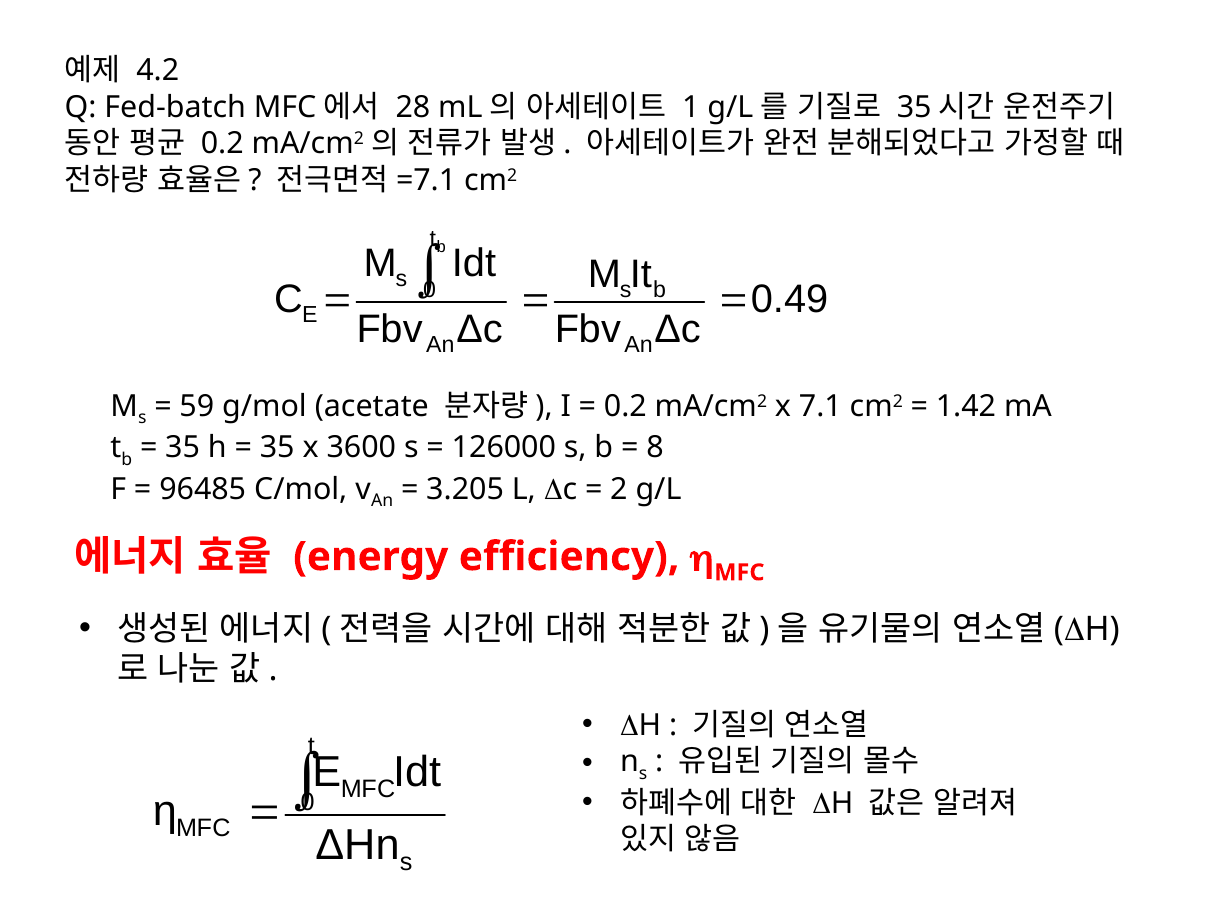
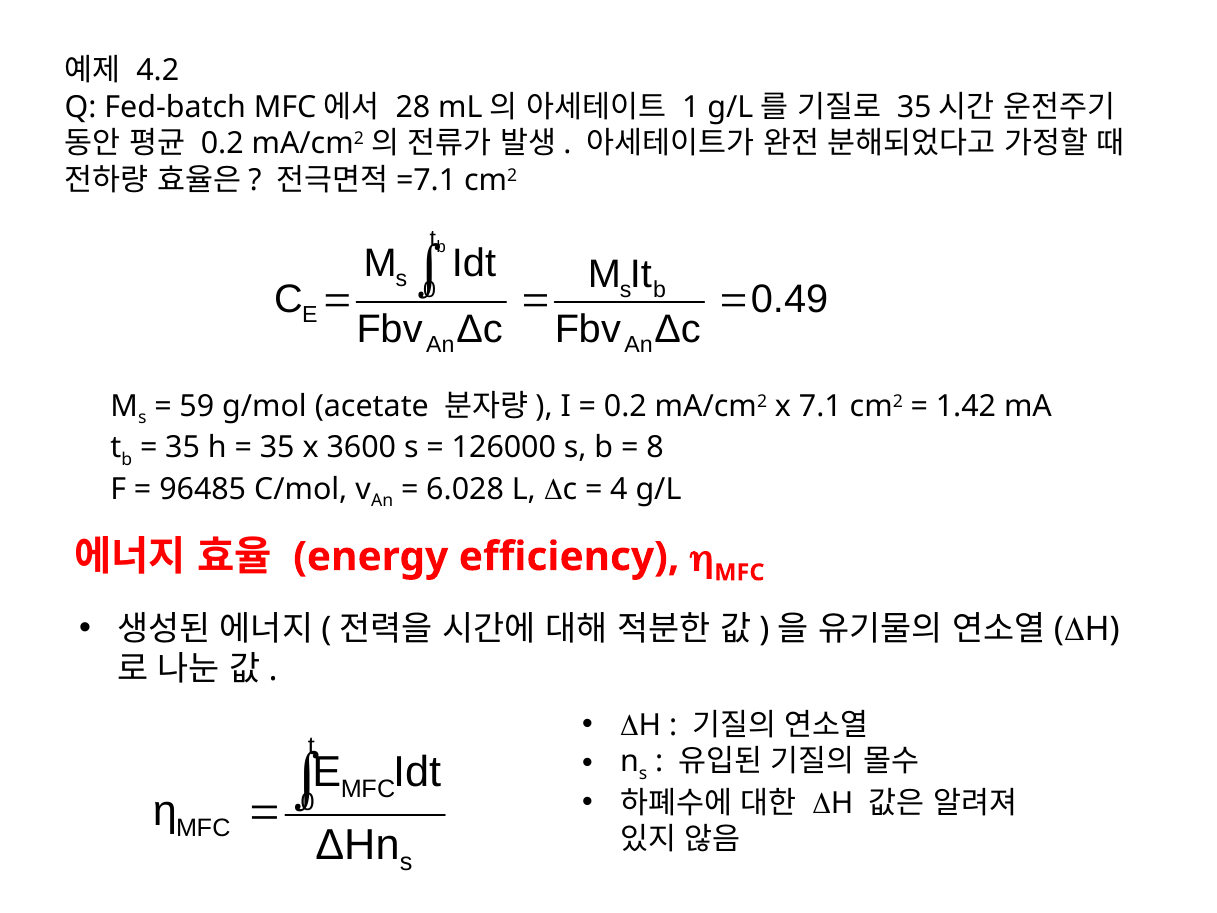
3.205: 3.205 -> 6.028 (465, 489)
2: 2 -> 4 (619, 489)
